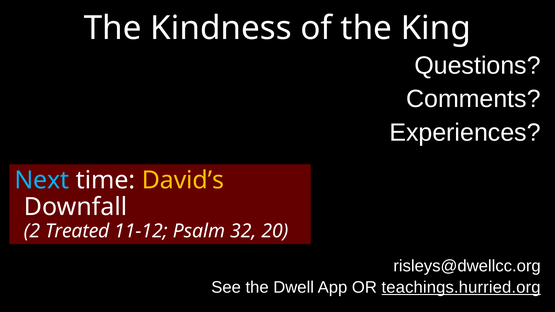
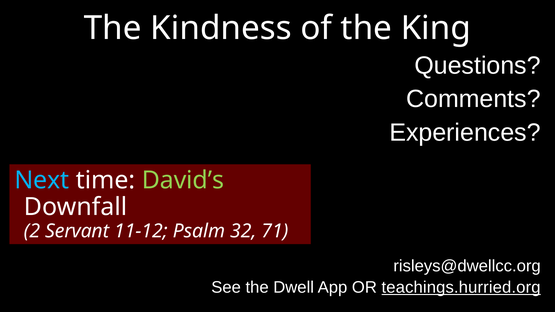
David’s colour: yellow -> light green (183, 180)
Treated: Treated -> Servant (77, 231)
20: 20 -> 71 (275, 231)
